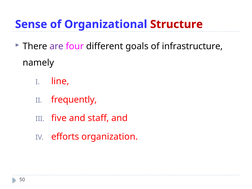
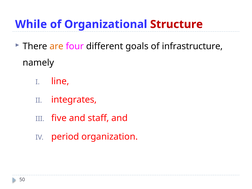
Sense: Sense -> While (31, 24)
are colour: purple -> orange (56, 46)
frequently: frequently -> integrates (74, 100)
efforts: efforts -> period (65, 137)
